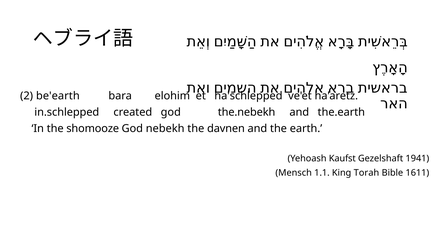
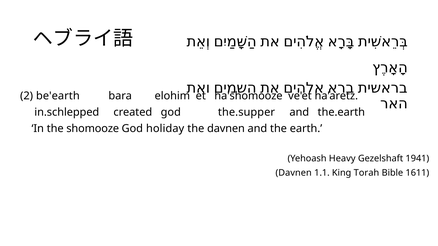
ha'schlepped: ha'schlepped -> ha'shomooze (248, 96)
the.nebekh: the.nebekh -> the.supper (246, 112)
nebekh: nebekh -> holiday (165, 129)
Kaufst: Kaufst -> Heavy (342, 159)
Mensch: Mensch -> Davnen (294, 173)
